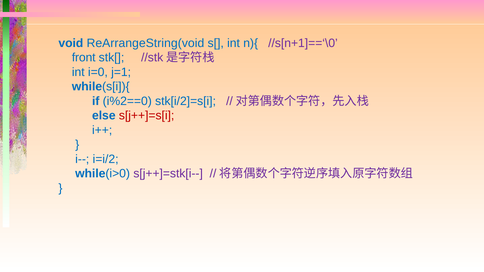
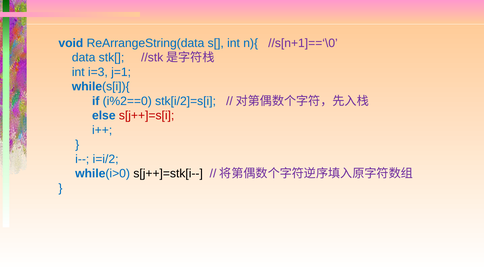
ReArrangeString(void: ReArrangeString(void -> ReArrangeString(data (145, 43)
front: front -> data (84, 58)
i=0: i=0 -> i=3 (98, 72)
s[j++]=stk[i-- colour: purple -> black (168, 174)
